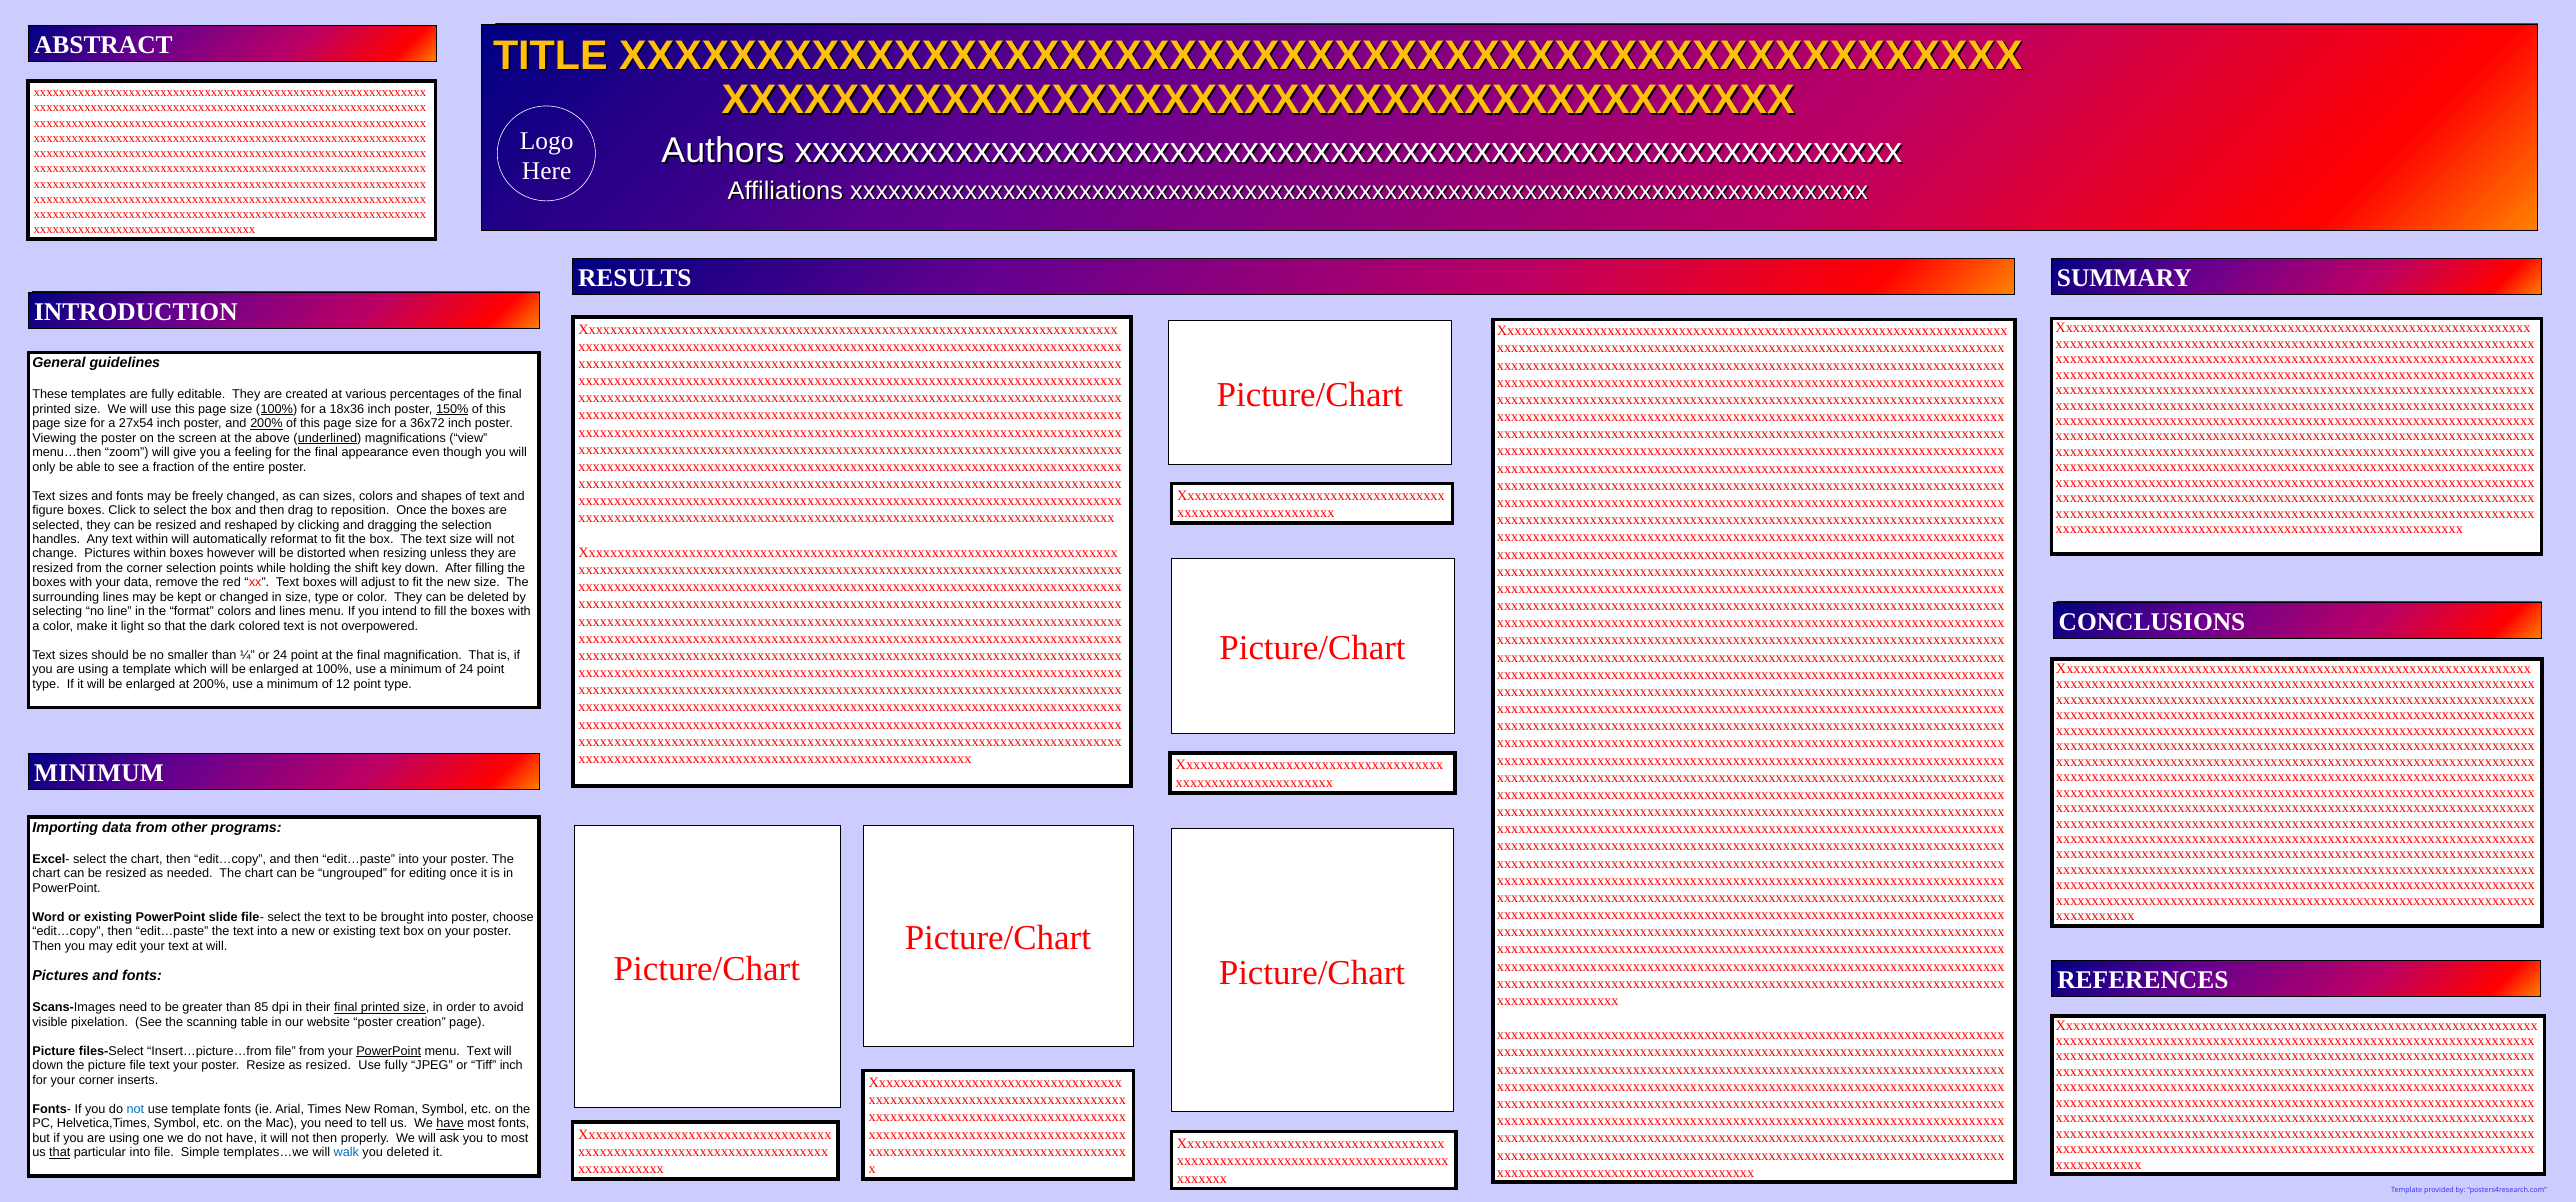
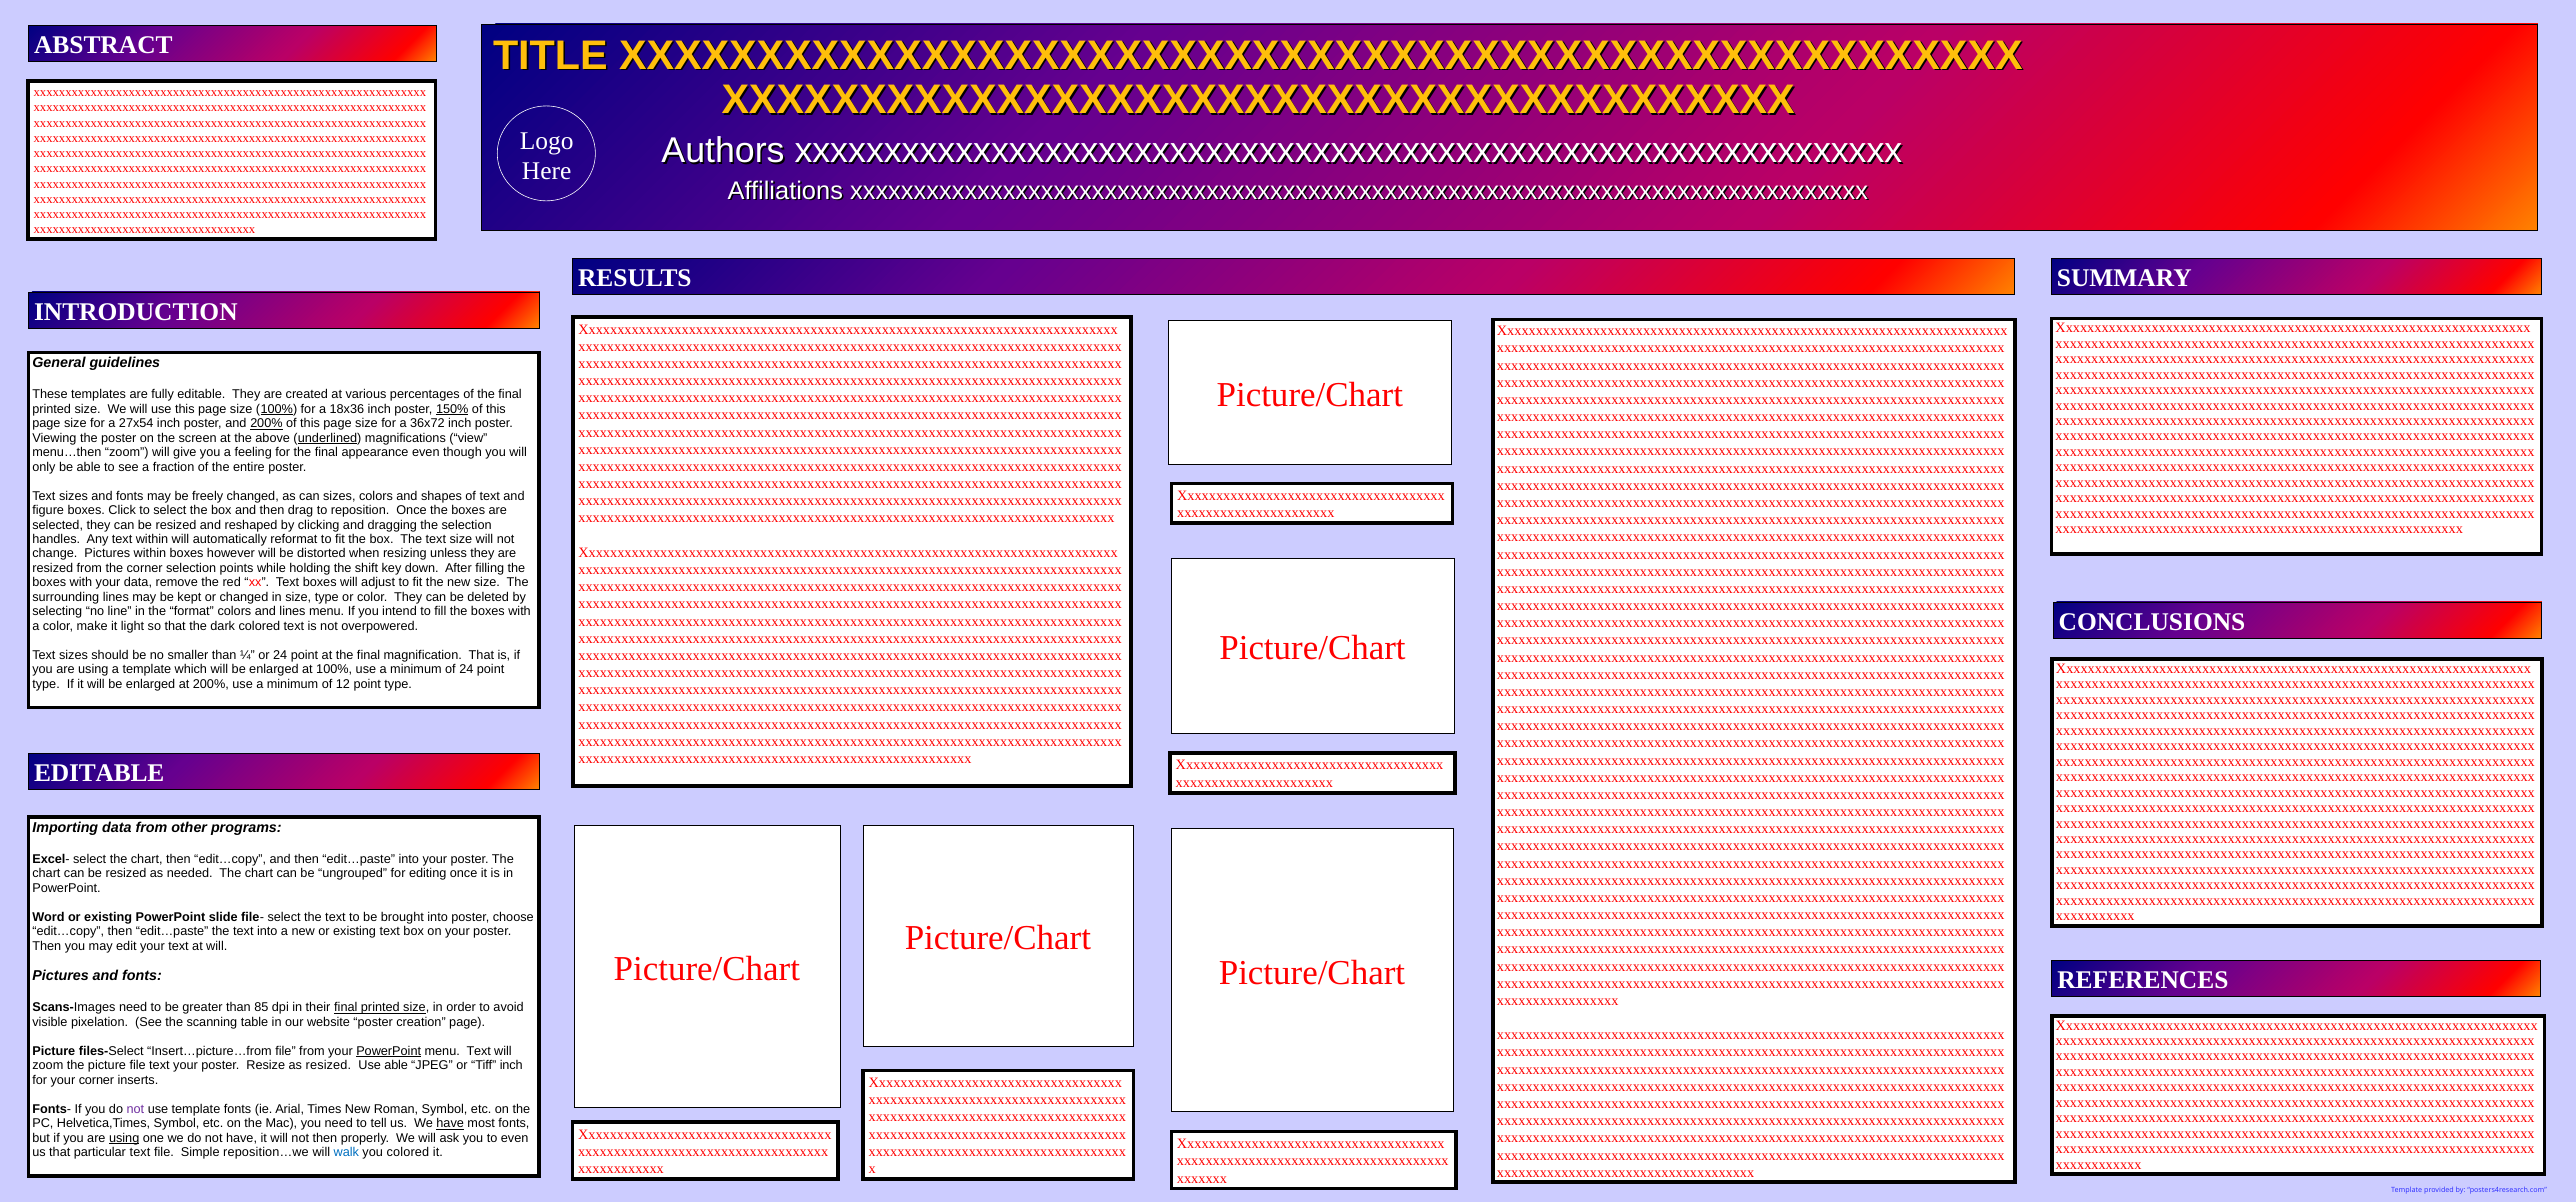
MINIMUM: MINIMUM -> EDITABLE (99, 774)
down: down -> zoom (48, 1066)
Use fully: fully -> able (396, 1066)
not colour: blue -> purple (135, 1109)
using underline: none -> present (124, 1138)
to most: most -> even (515, 1138)
that underline: present -> none (60, 1153)
particular into: into -> text (140, 1153)
templates…we: templates…we -> reposition…we (266, 1153)
you deleted: deleted -> colored (408, 1153)
